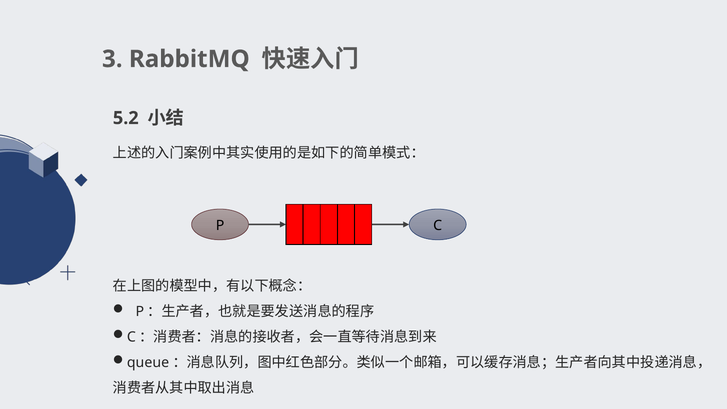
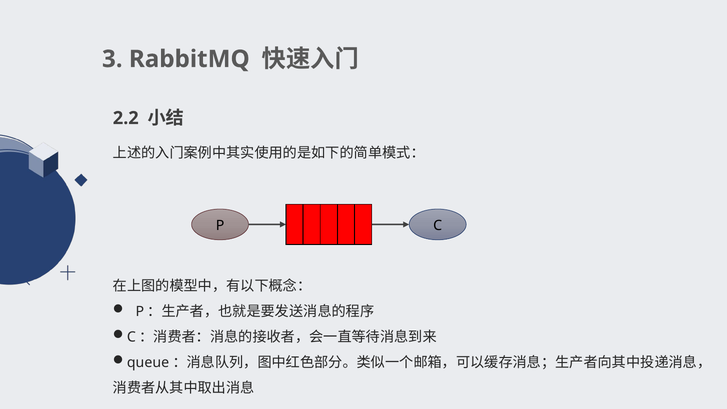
5.2: 5.2 -> 2.2 (126, 118)
